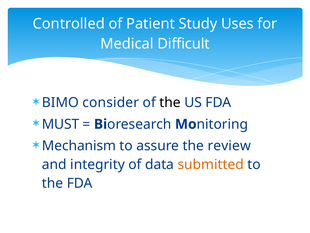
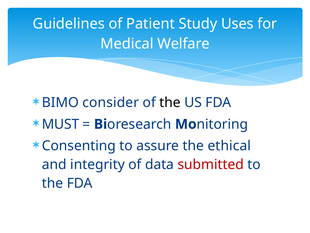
Controlled: Controlled -> Guidelines (69, 24)
Difficult: Difficult -> Welfare (184, 44)
Mechanism: Mechanism -> Consenting (79, 145)
review: review -> ethical (229, 145)
submitted colour: orange -> red (211, 164)
